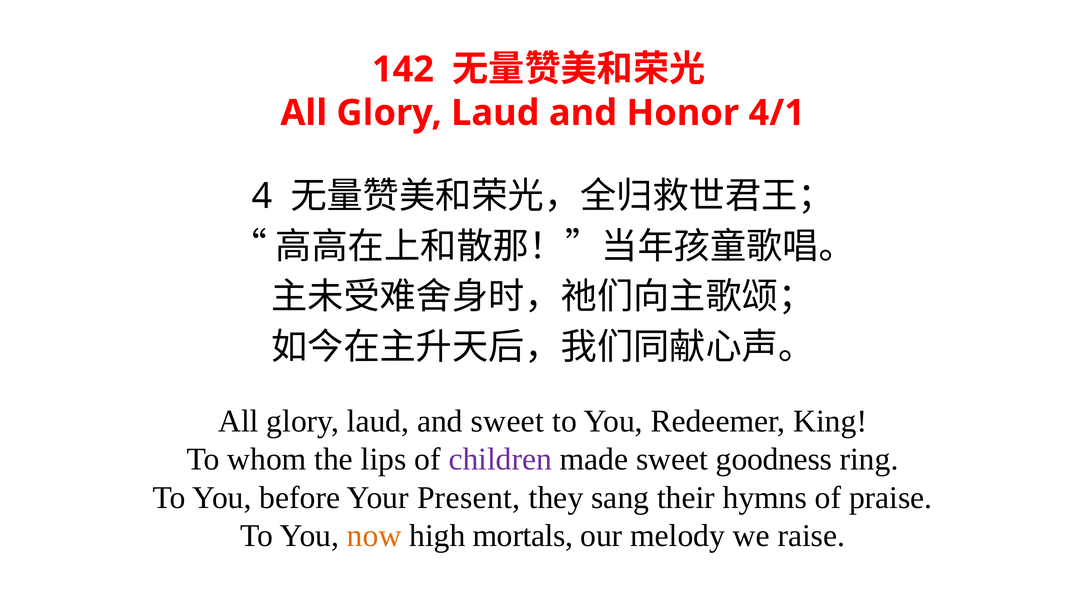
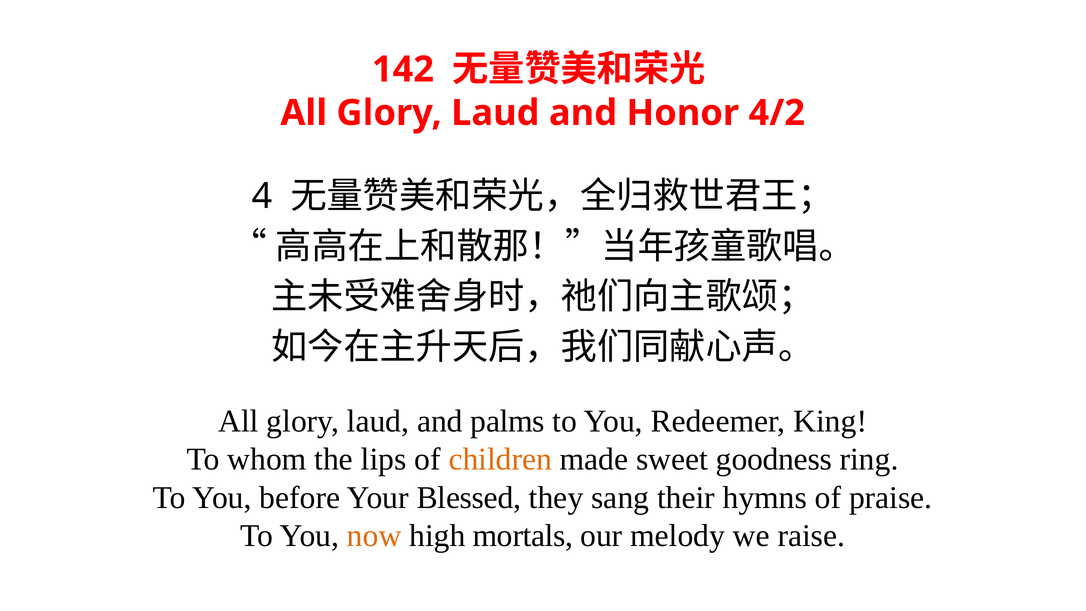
4/1: 4/1 -> 4/2 (777, 113)
and sweet: sweet -> palms (508, 421)
children colour: purple -> orange (500, 459)
Present: Present -> Blessed (469, 497)
